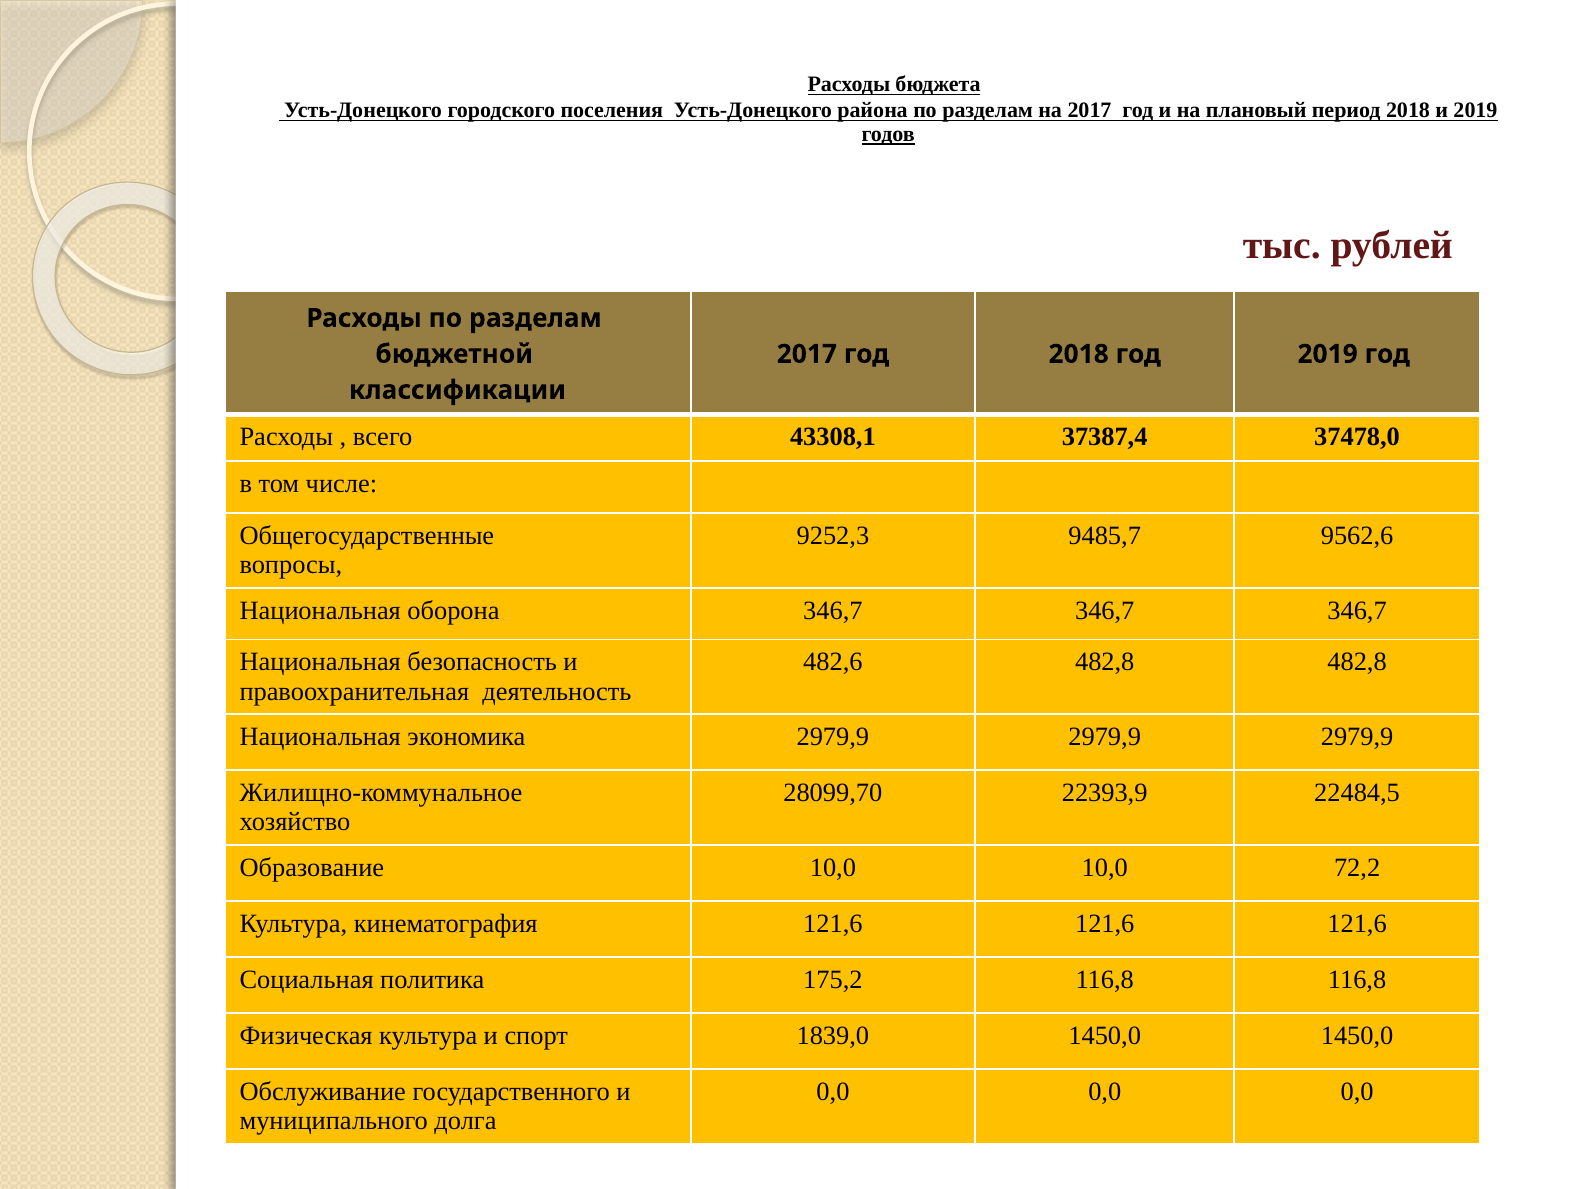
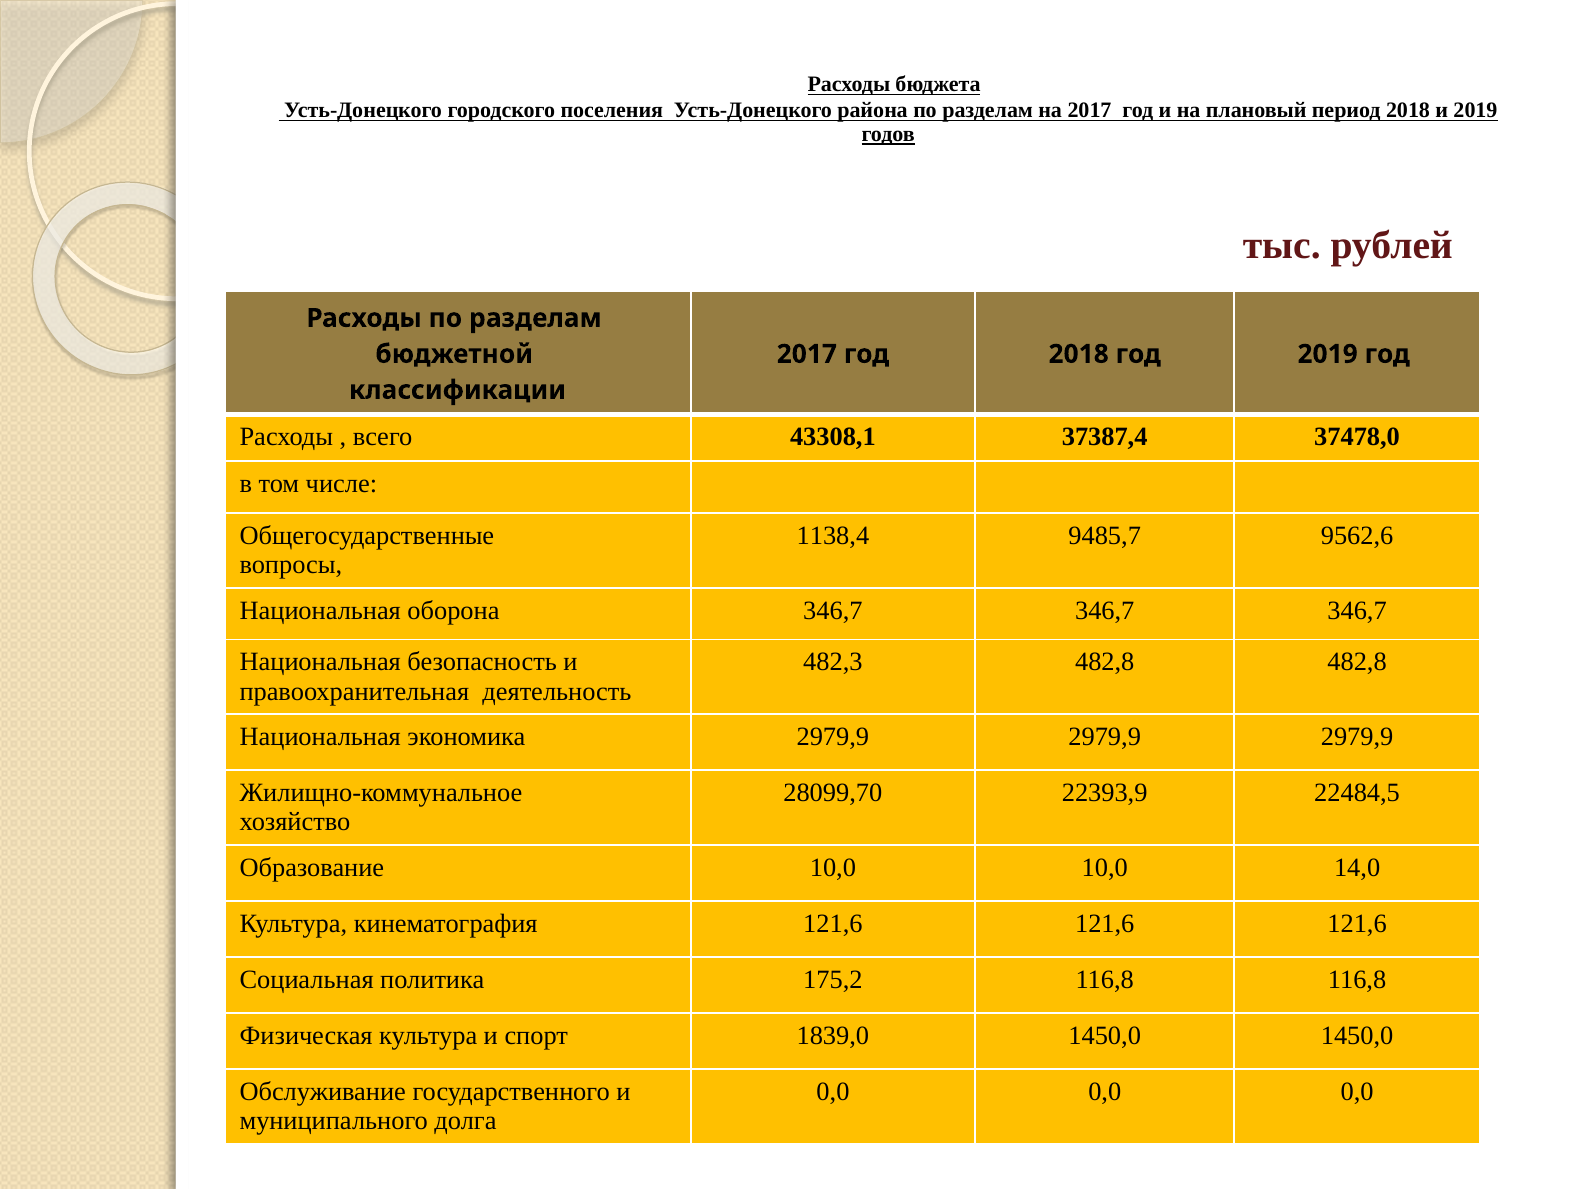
9252,3: 9252,3 -> 1138,4 (833, 536)
482,6: 482,6 -> 482,3 (833, 662)
72,2: 72,2 -> 14,0 (1357, 868)
